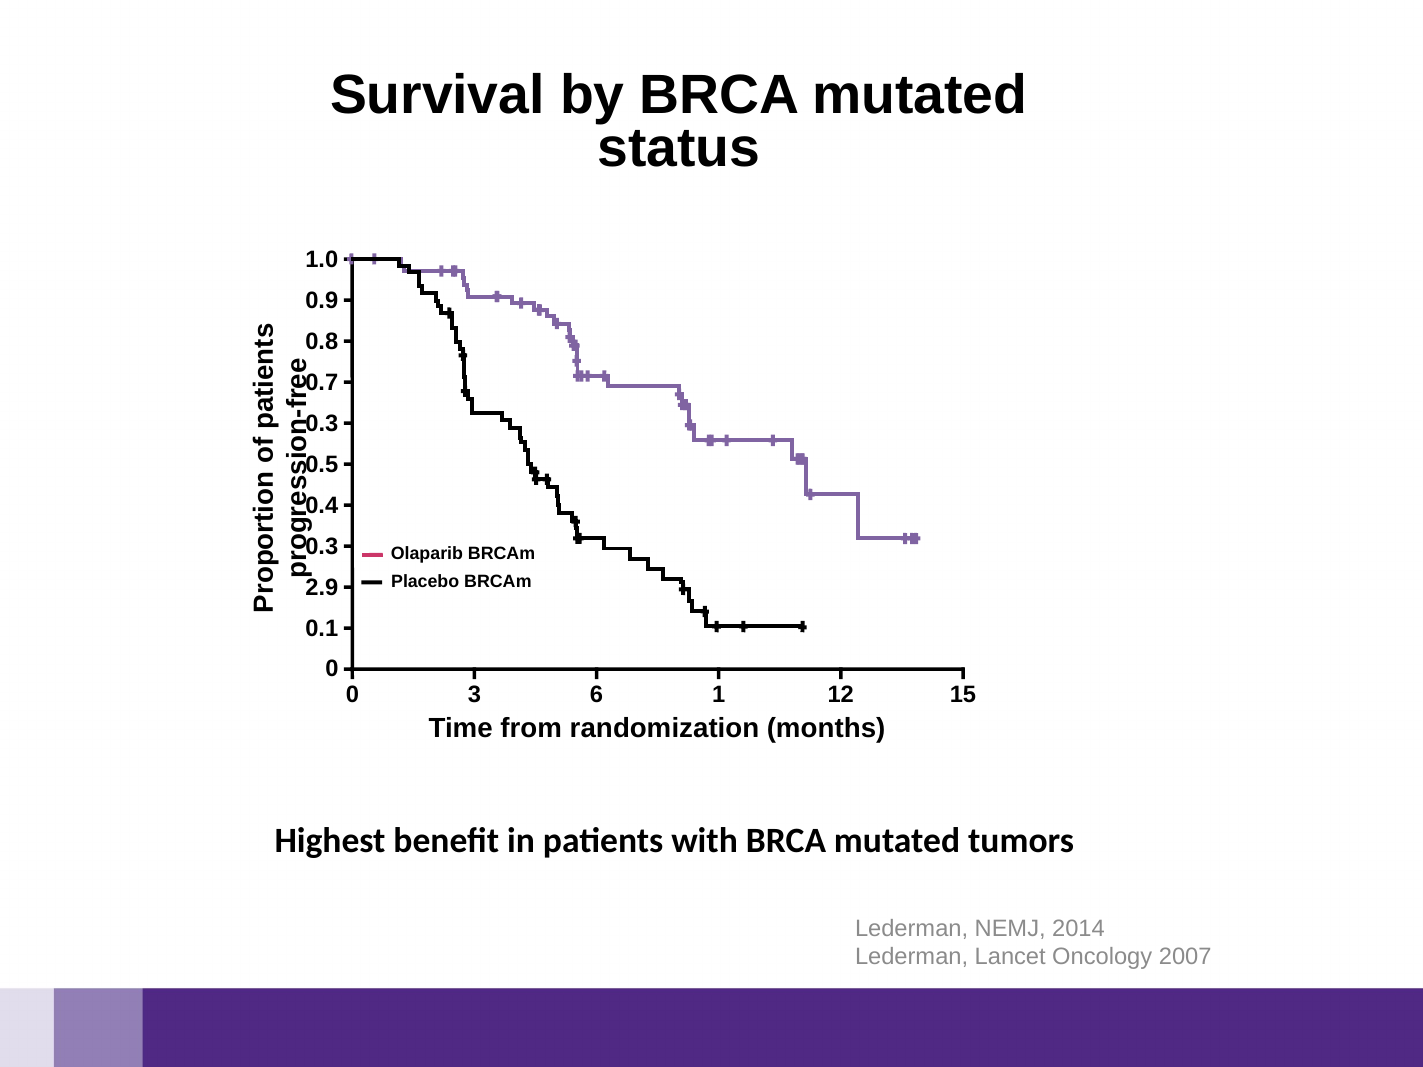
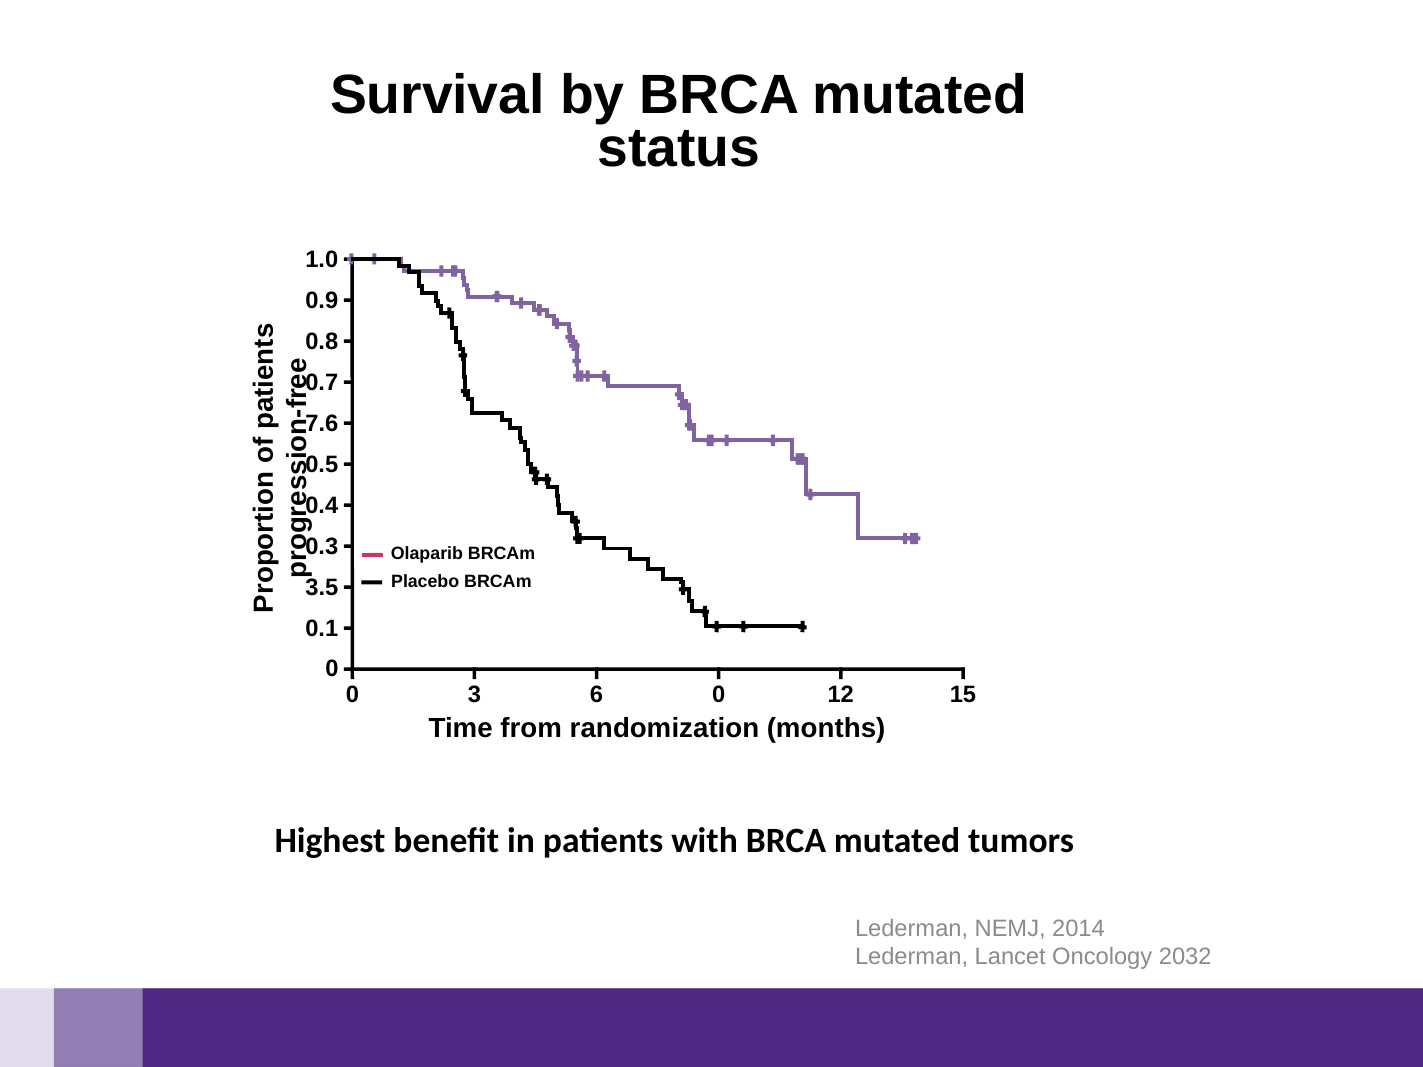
0.3: 0.3 -> 7.6 (322, 423)
2.9: 2.9 -> 3.5 (322, 587)
6 1: 1 -> 0 (719, 695)
2007: 2007 -> 2032 (1185, 957)
